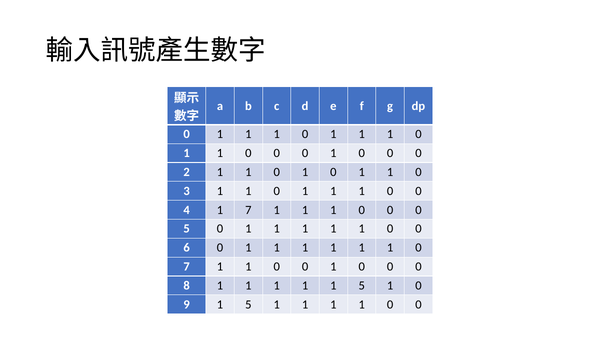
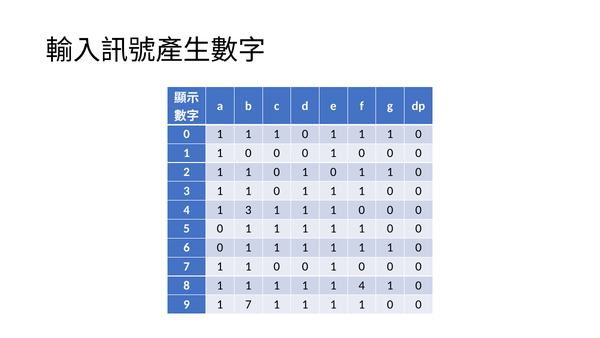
1 7: 7 -> 3 (248, 210)
1 1 5: 5 -> 4 (362, 285)
9 1 5: 5 -> 7 (248, 304)
